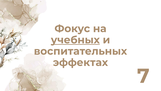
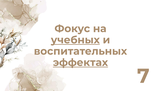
эффектах underline: none -> present (80, 62)
